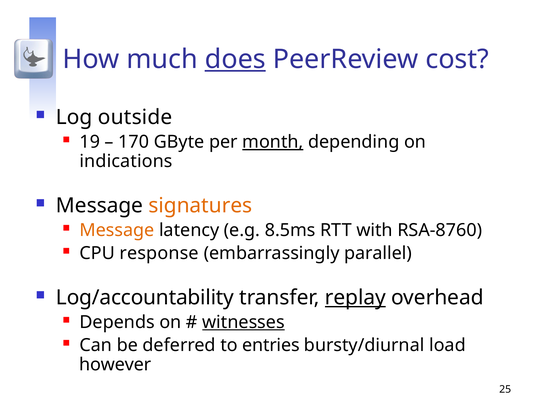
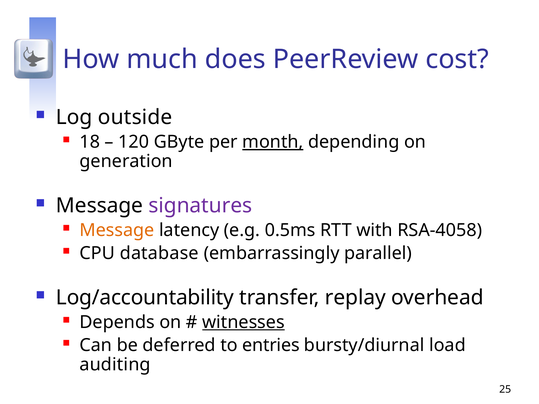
does underline: present -> none (235, 59)
19: 19 -> 18 (90, 142)
170: 170 -> 120 (134, 142)
indications: indications -> generation (126, 161)
signatures colour: orange -> purple (200, 206)
8.5ms: 8.5ms -> 0.5ms (290, 230)
RSA-8760: RSA-8760 -> RSA-4058 (440, 230)
response: response -> database (159, 253)
replay underline: present -> none (355, 298)
however: however -> auditing (115, 365)
